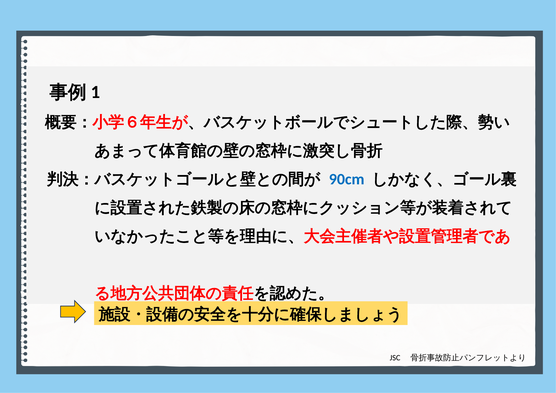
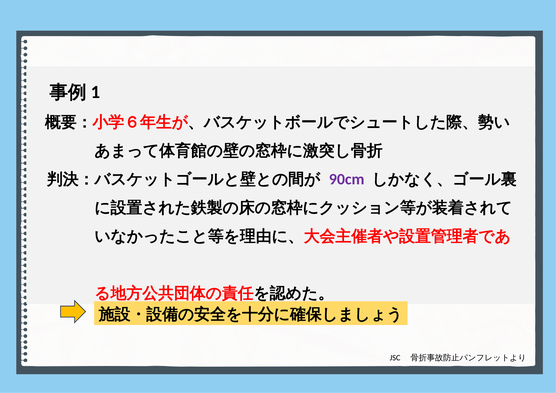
90cm colour: blue -> purple (347, 179)
